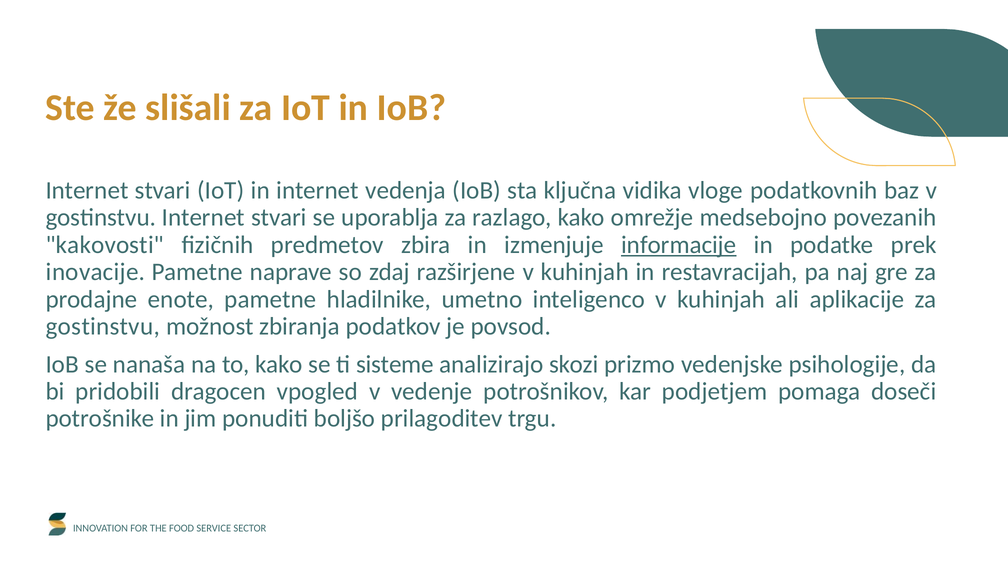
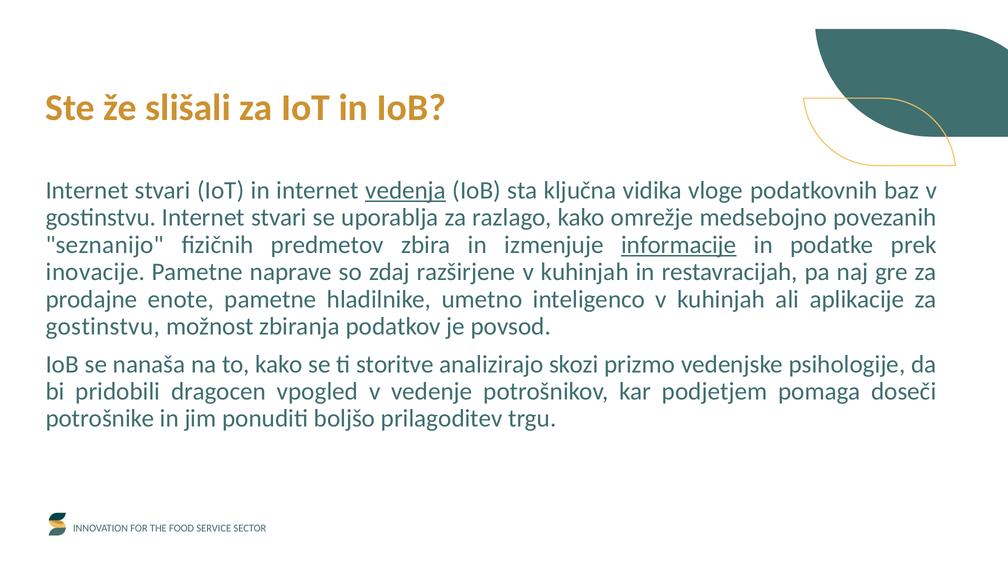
vedenja underline: none -> present (406, 190)
kakovosti: kakovosti -> seznanijo (105, 245)
sisteme: sisteme -> storitve (395, 364)
